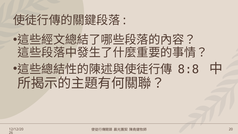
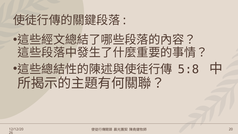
8:8: 8:8 -> 5:8 (188, 69)
